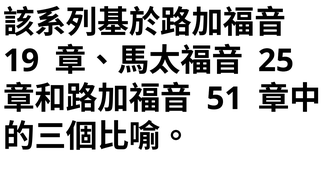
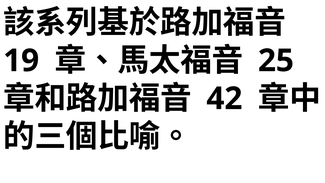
51: 51 -> 42 (224, 99)
